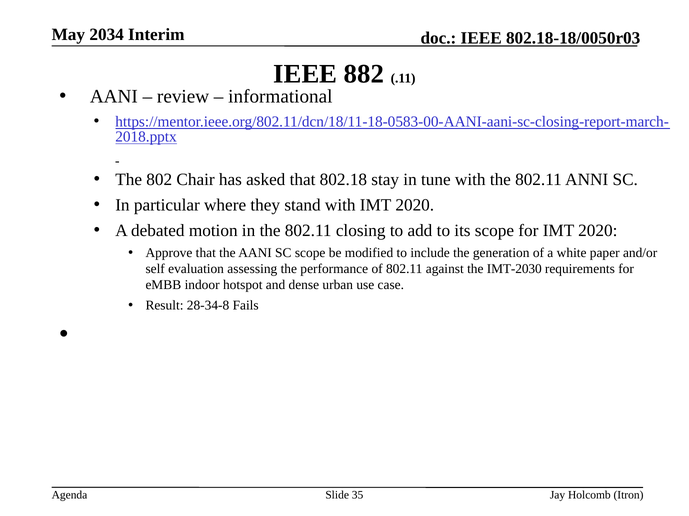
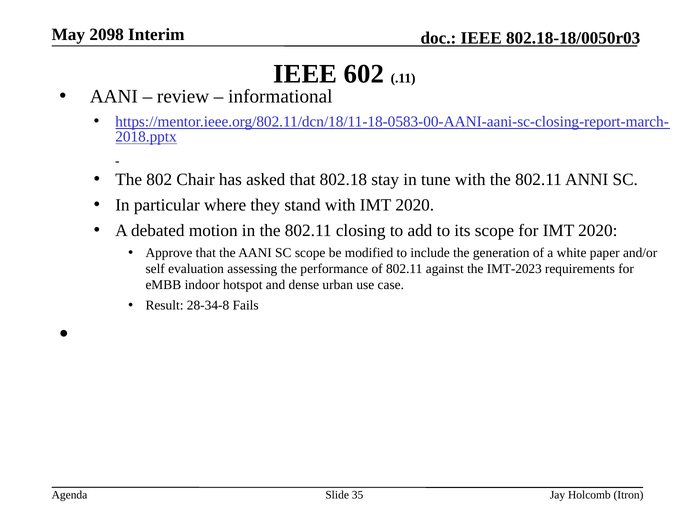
2034: 2034 -> 2098 (107, 34)
882: 882 -> 602 (364, 74)
IMT-2030: IMT-2030 -> IMT-2023 (514, 269)
